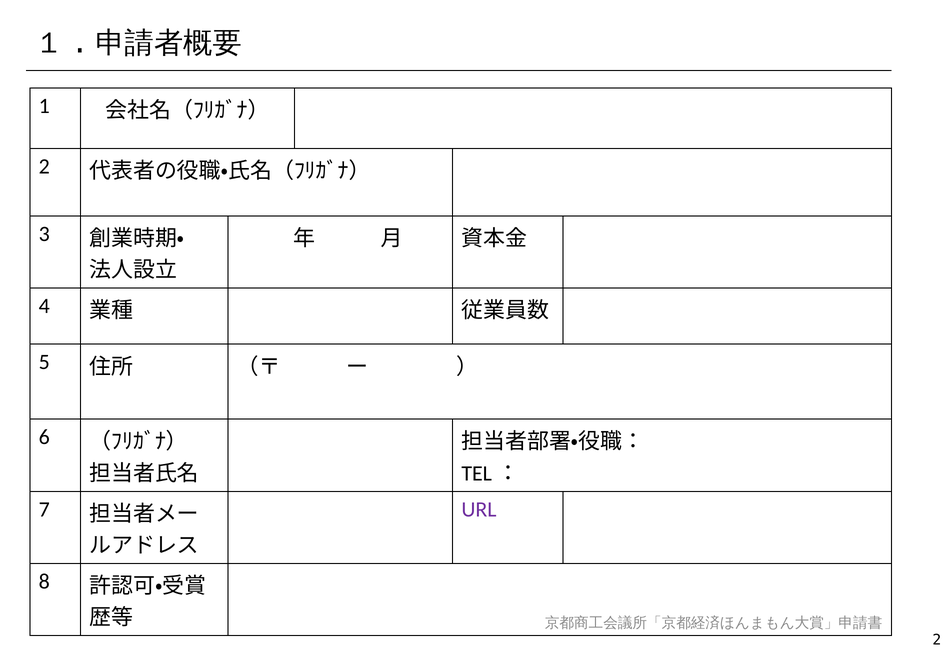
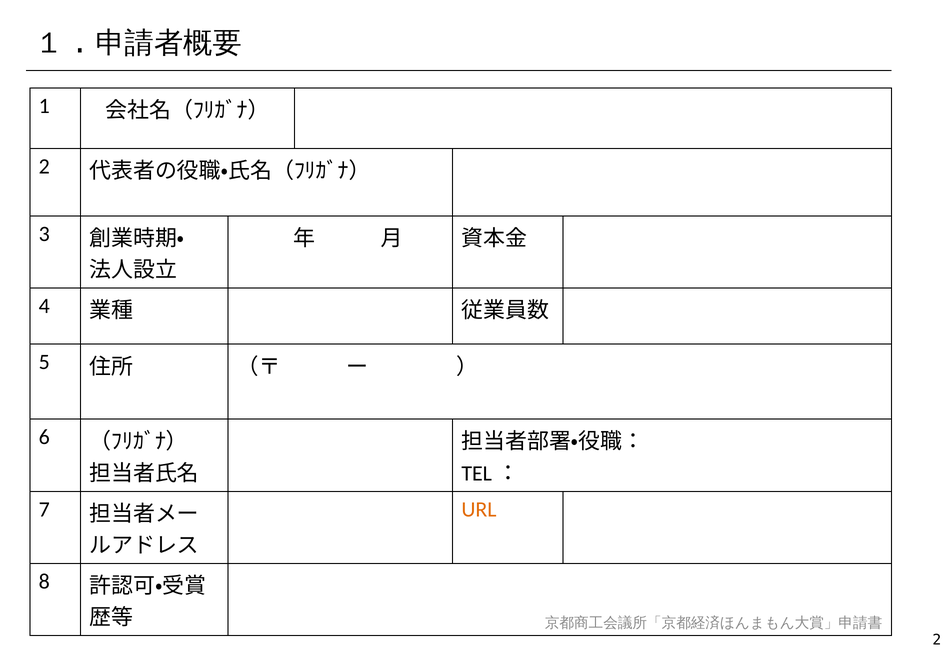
URL colour: purple -> orange (479, 510)
